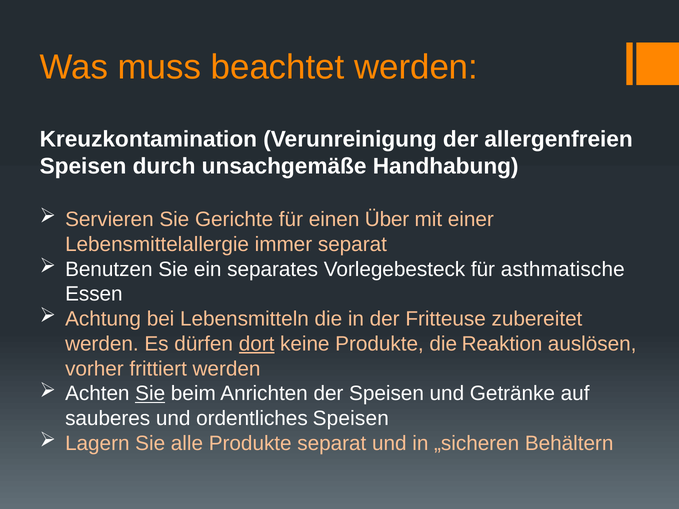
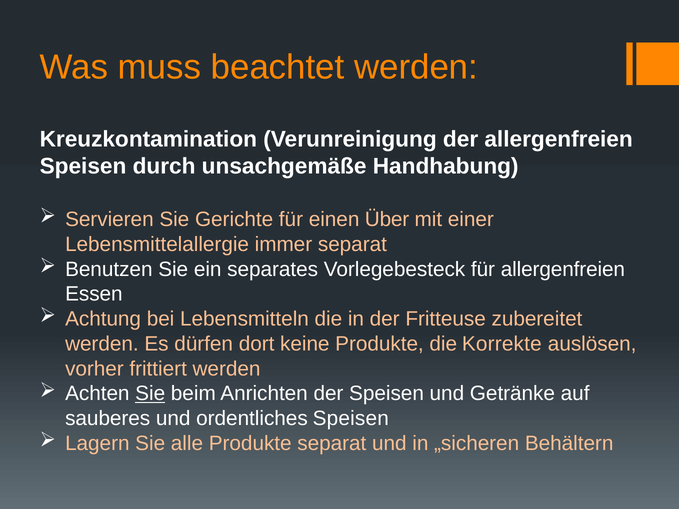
für asthmatische: asthmatische -> allergenfreien (563, 269)
dort underline: present -> none (257, 344)
Reaktion: Reaktion -> Korrekte (502, 344)
